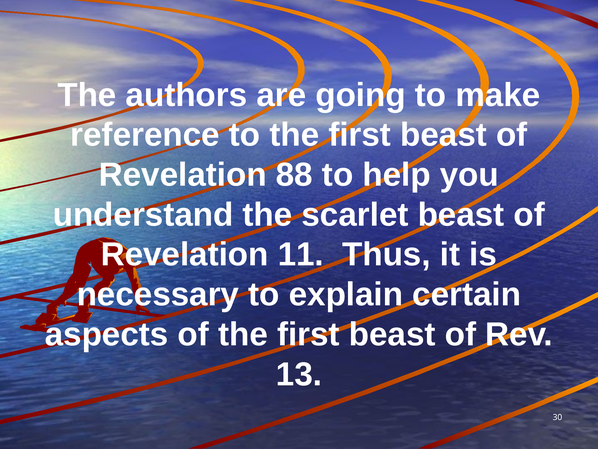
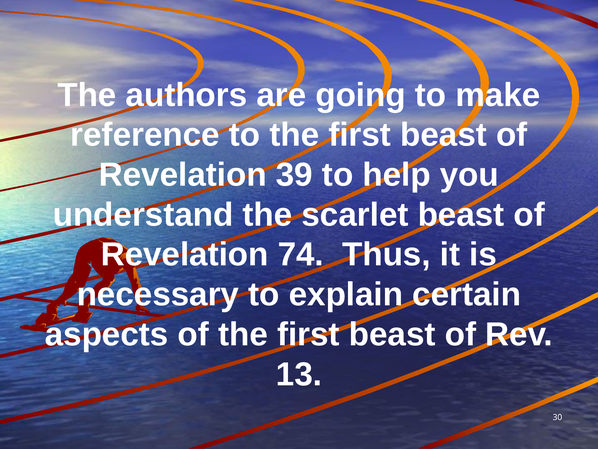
88: 88 -> 39 (294, 175)
11: 11 -> 74 (301, 254)
